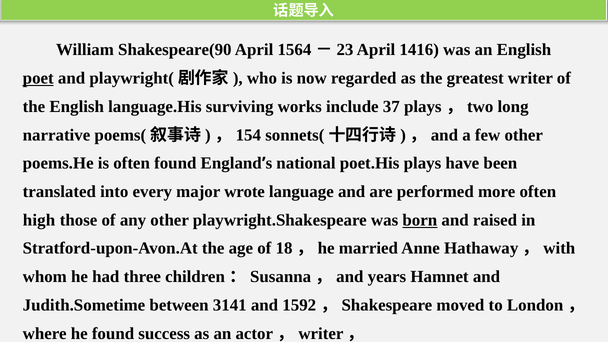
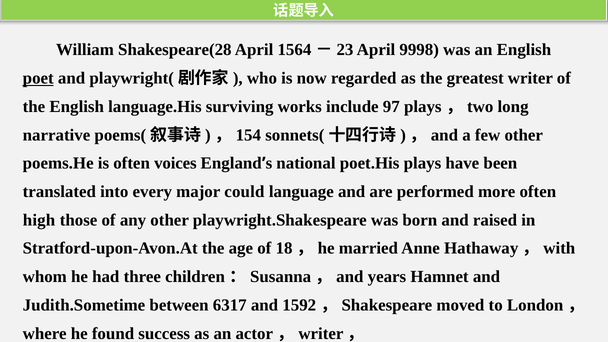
Shakespeare(90: Shakespeare(90 -> Shakespeare(28 (175, 50)
1416: 1416 -> 9998 (419, 50)
37: 37 -> 97 (391, 107)
often found: found -> voices (175, 163)
wrote: wrote -> could (244, 192)
born underline: present -> none (420, 220)
3141: 3141 -> 6317 (230, 305)
